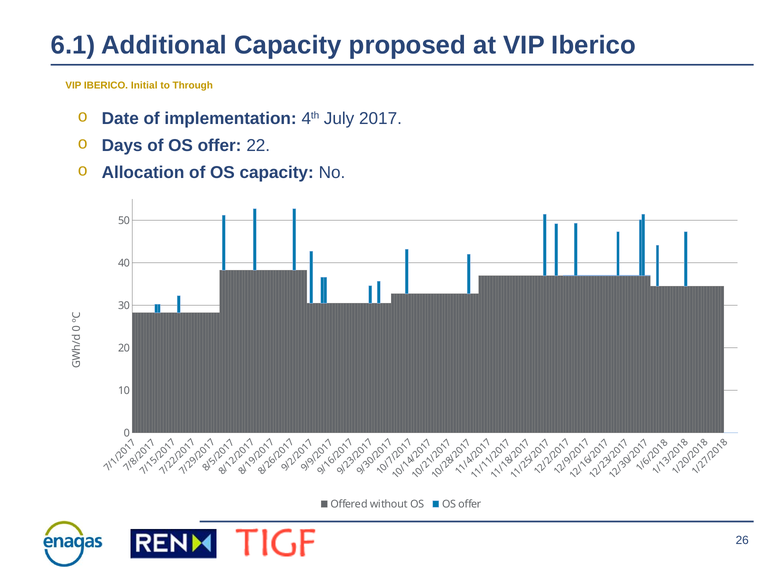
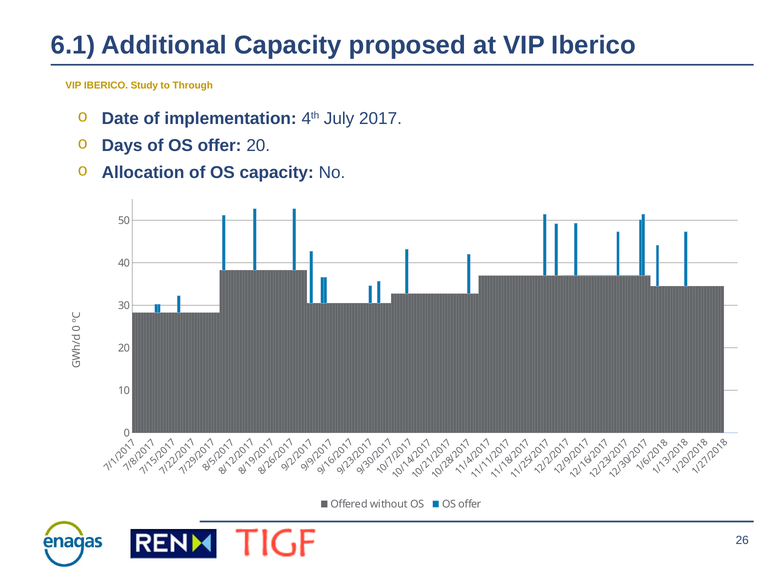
Initial: Initial -> Study (144, 85)
offer 22: 22 -> 20 (258, 145)
